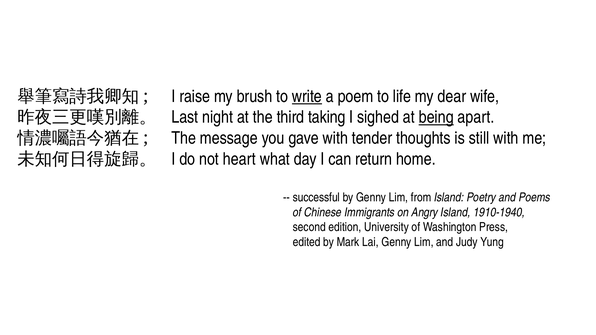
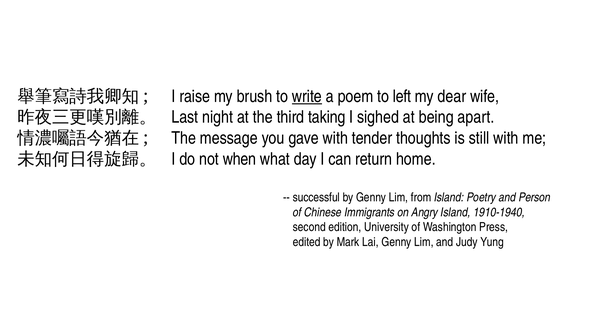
life: life -> left (402, 96)
being underline: present -> none (436, 117)
heart: heart -> when (239, 159)
Poems: Poems -> Person (535, 197)
